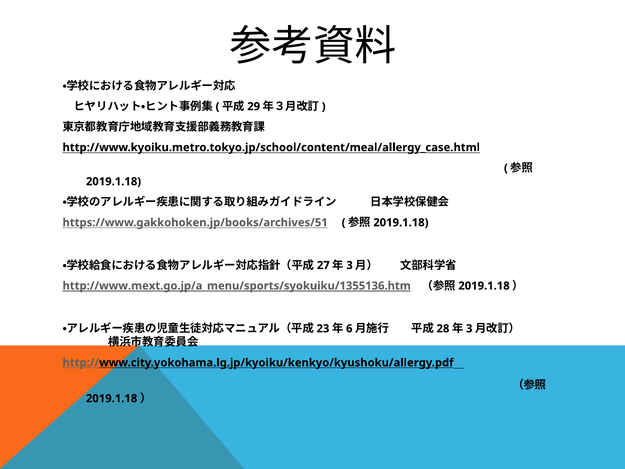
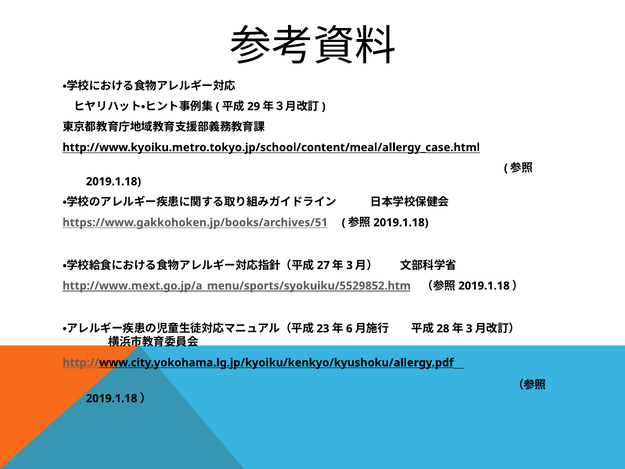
http://www.mext.go.jp/a_menu/sports/syokuiku/1355136.htm: http://www.mext.go.jp/a_menu/sports/syokuiku/1355136.htm -> http://www.mext.go.jp/a_menu/sports/syokuiku/5529852.htm (237, 286)
